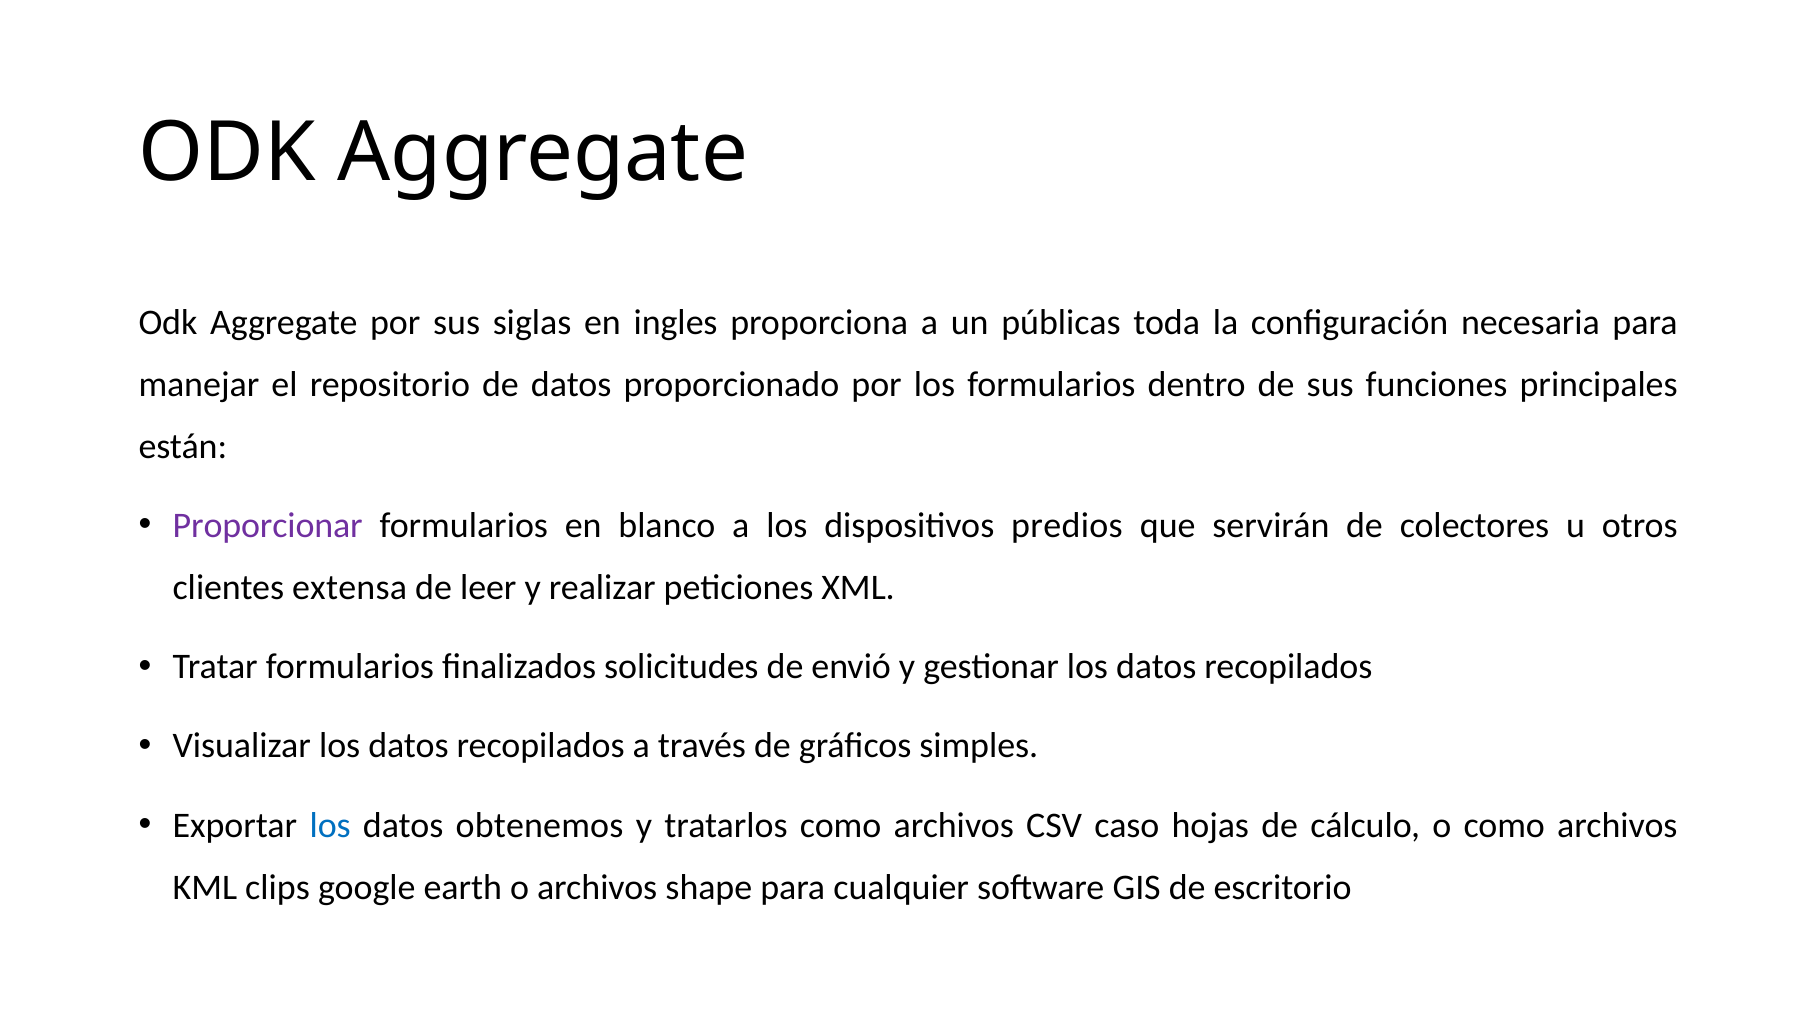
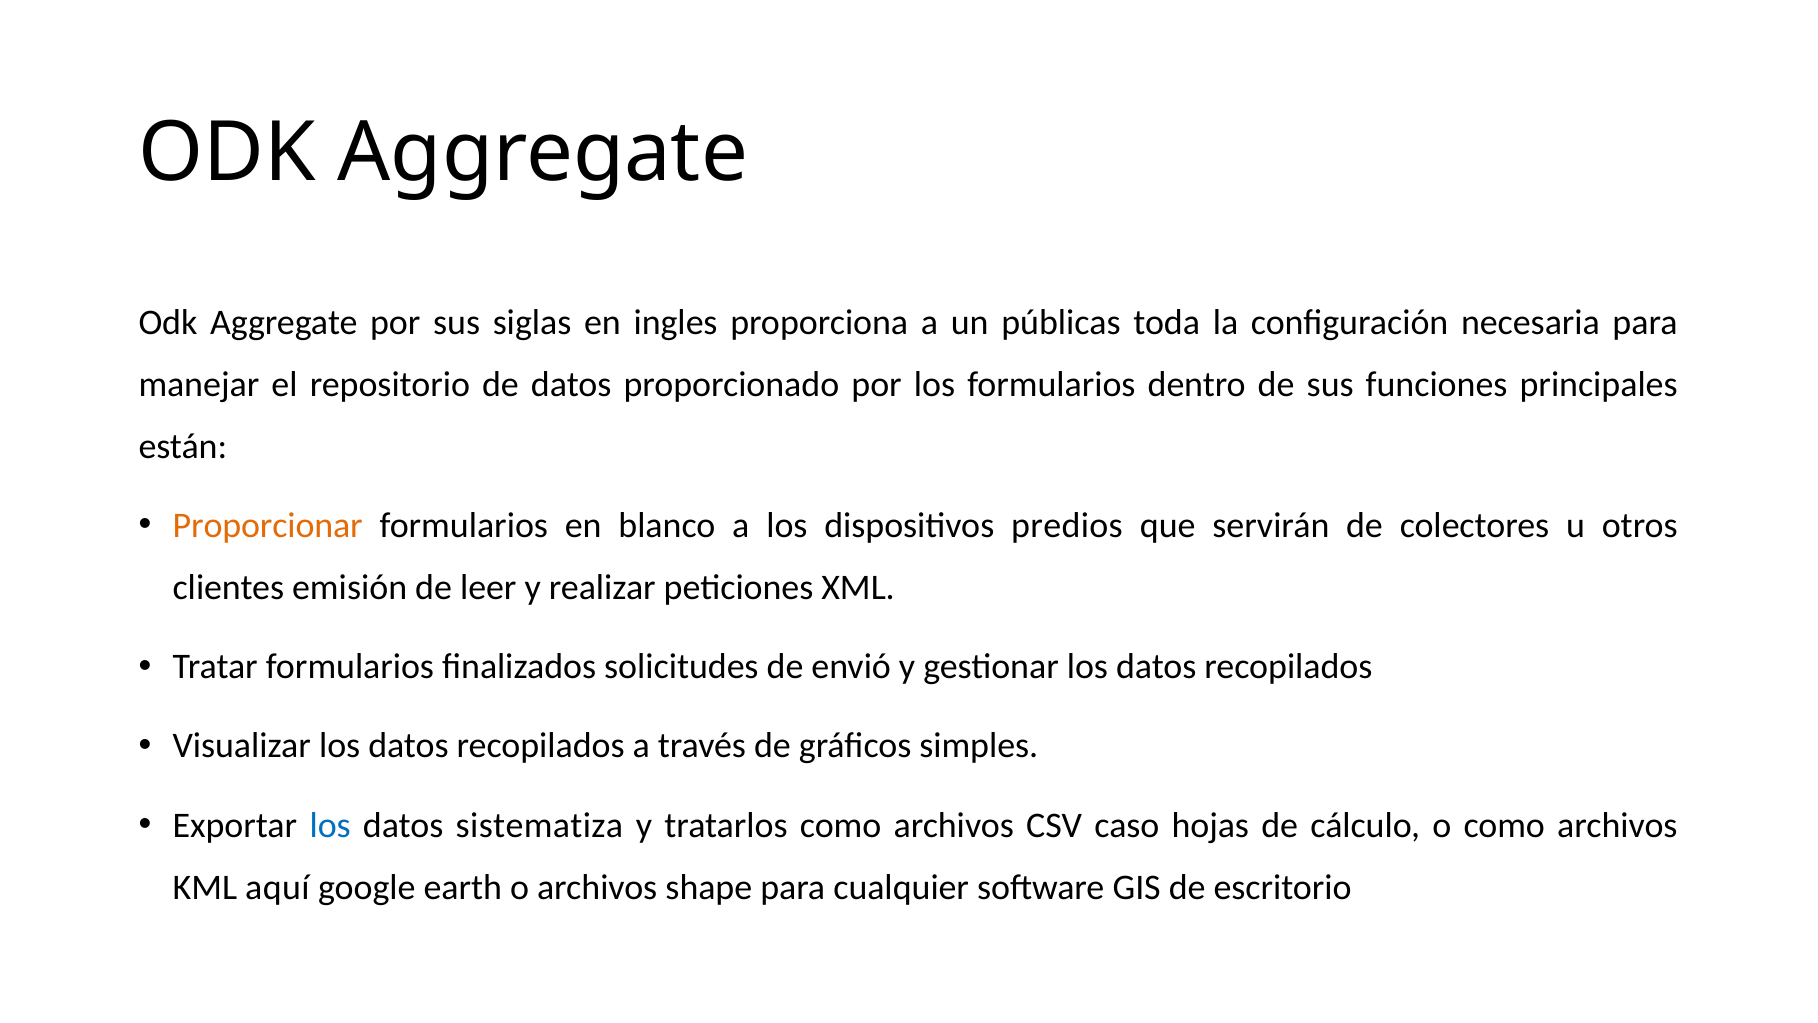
Proporcionar colour: purple -> orange (268, 525)
extensa: extensa -> emisión (350, 588)
obtenemos: obtenemos -> sistematiza (539, 825)
clips: clips -> aquí (277, 887)
